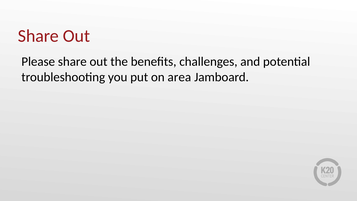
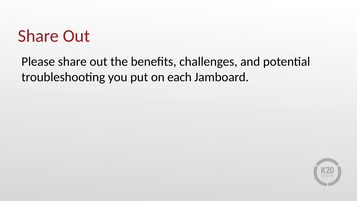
area: area -> each (179, 77)
